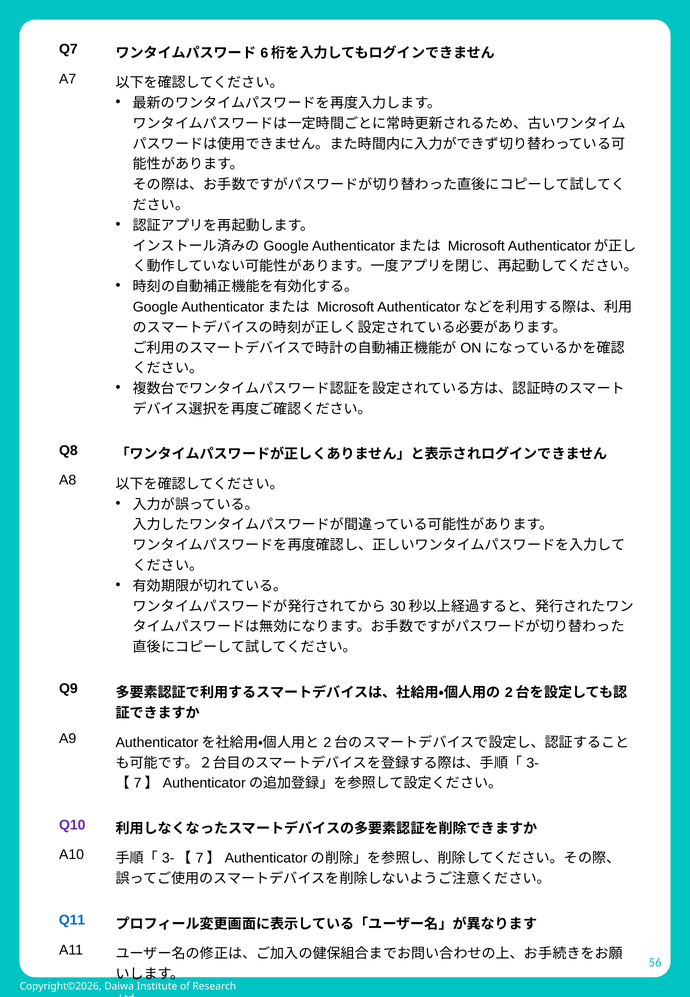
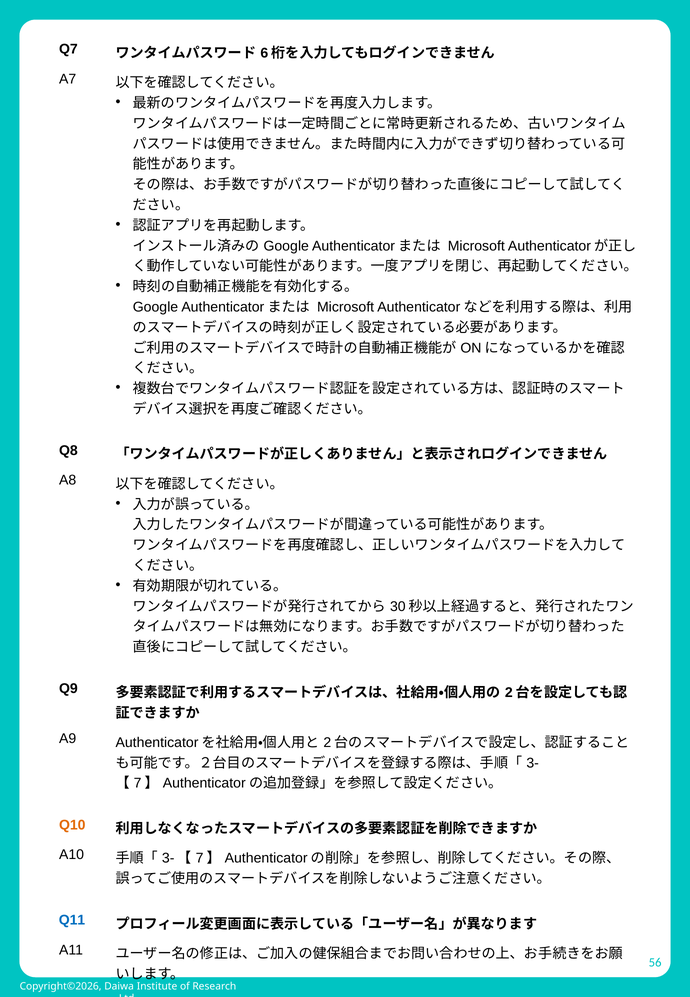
Q10 colour: purple -> orange (72, 825)
